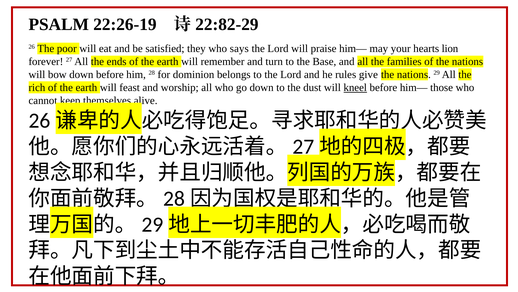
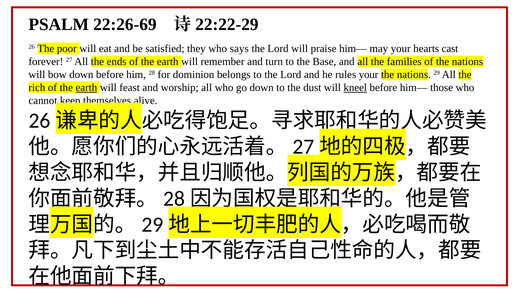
22:26-19: 22:26-19 -> 22:26-69 (125, 24)
22:82-29: 22:82-29 -> 22:22-29 (227, 24)
lion: lion -> cast (450, 48)
rules give: give -> your (369, 74)
earth underline: none -> present (86, 87)
